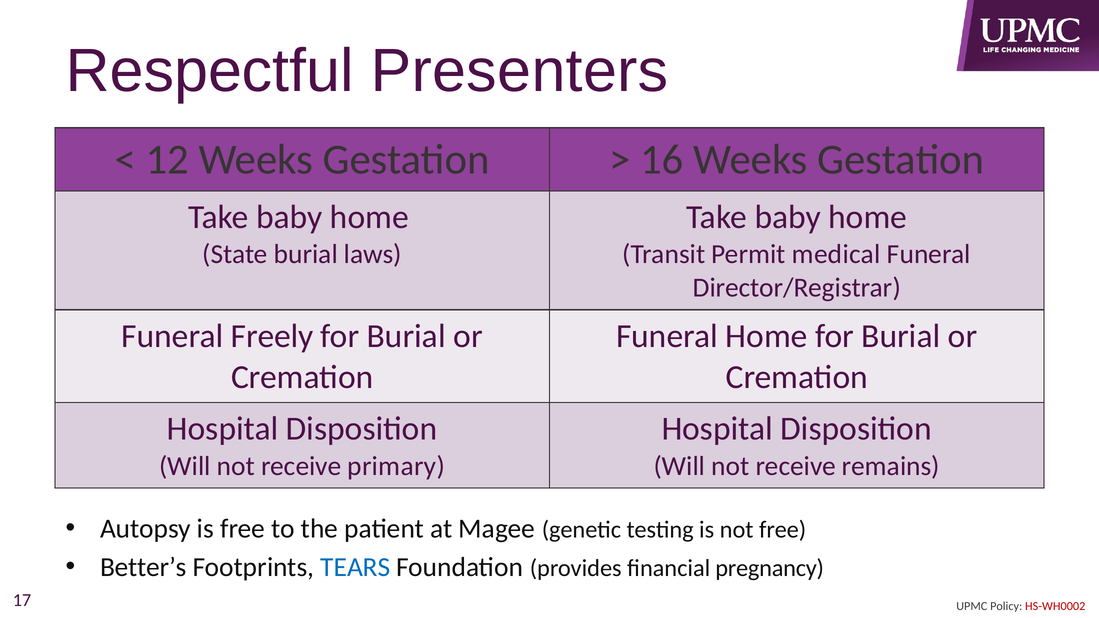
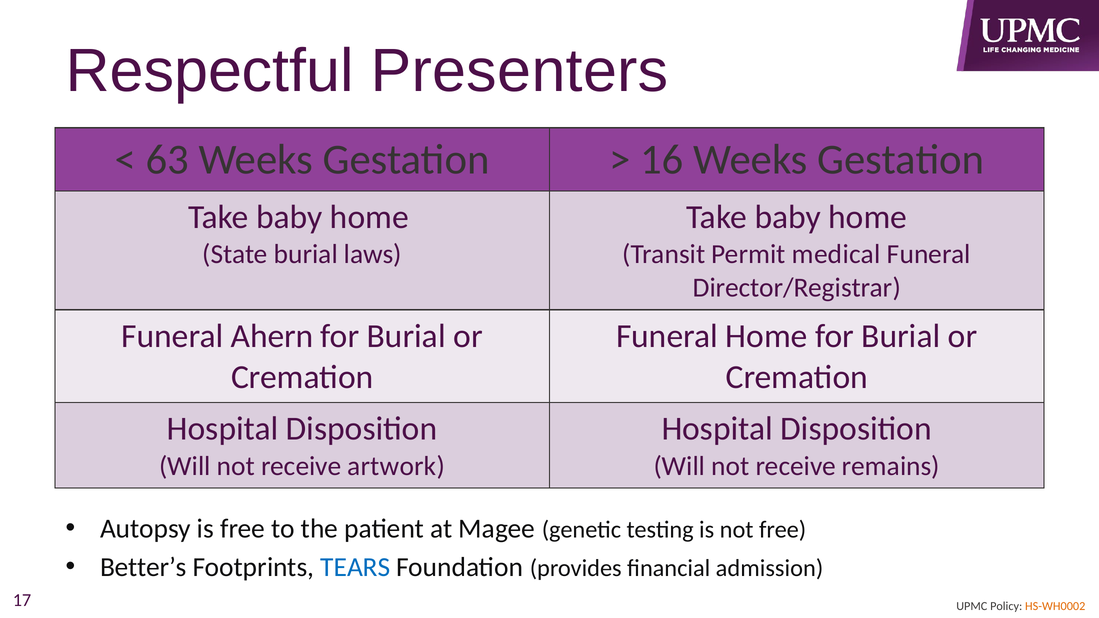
12: 12 -> 63 (167, 160)
Freely: Freely -> Ahern (272, 336)
primary: primary -> artwork (396, 466)
pregnancy: pregnancy -> admission (769, 568)
HS-WH0002 colour: red -> orange (1055, 606)
